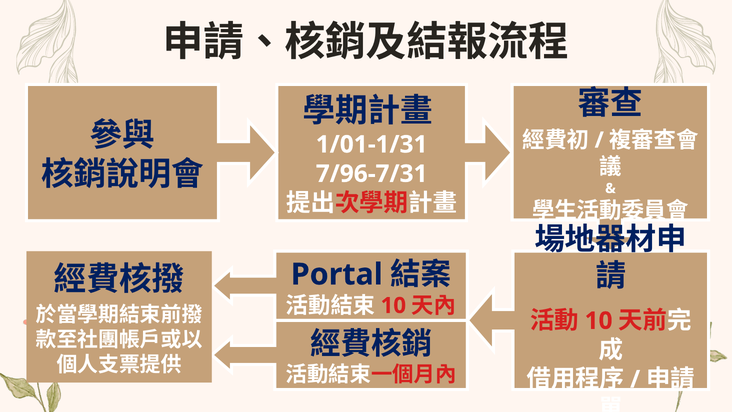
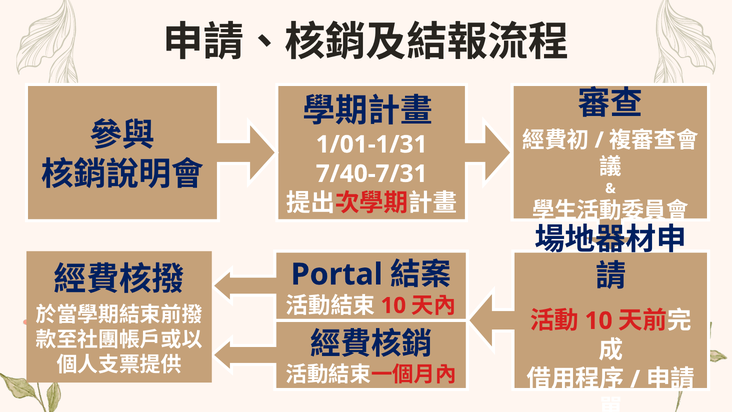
7/96-7/31: 7/96-7/31 -> 7/40-7/31 (372, 174)
